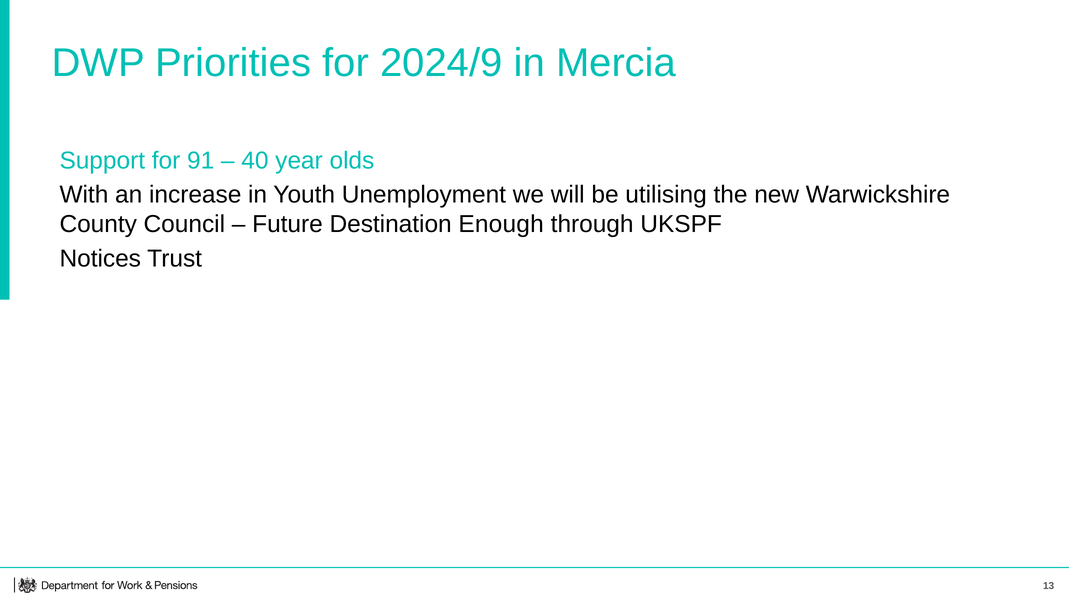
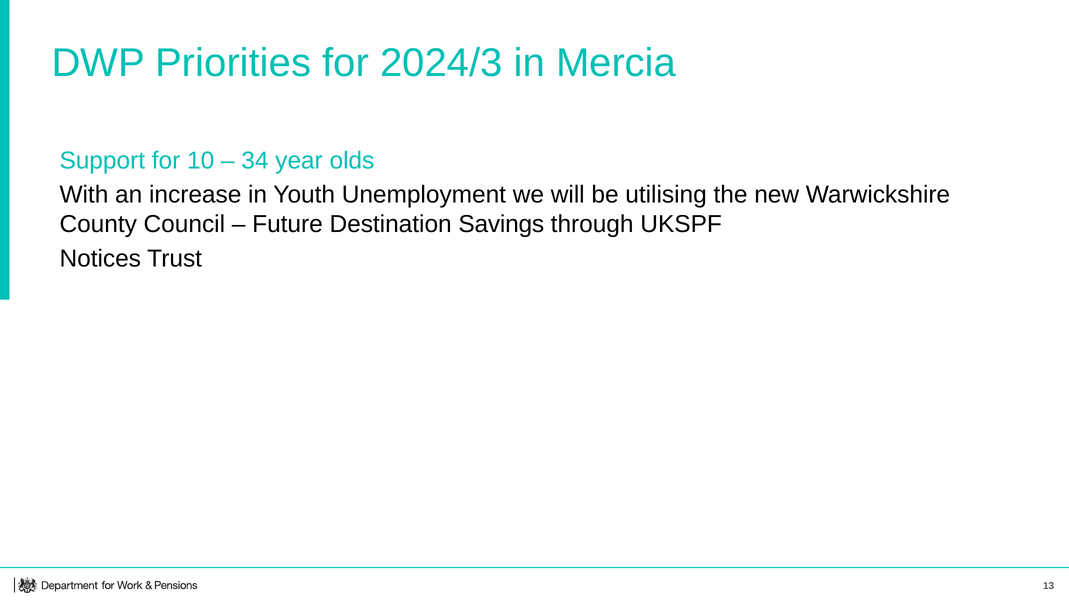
2024/9: 2024/9 -> 2024/3 (441, 63)
91: 91 -> 10 (201, 161)
40: 40 -> 34 (255, 161)
Enough: Enough -> Savings (501, 224)
